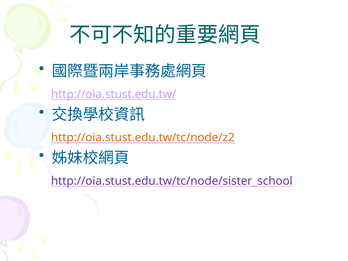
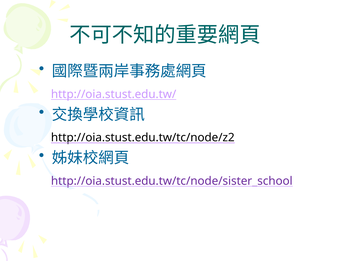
http://oia.stust.edu.tw/tc/node/z2 colour: orange -> black (143, 138)
